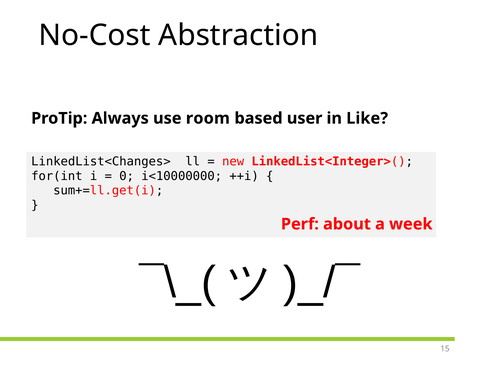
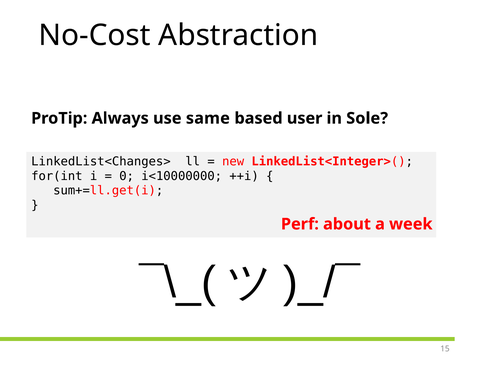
room: room -> same (208, 118)
Like: Like -> Sole (367, 118)
